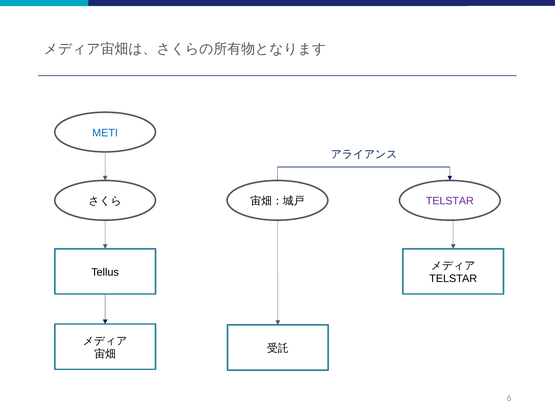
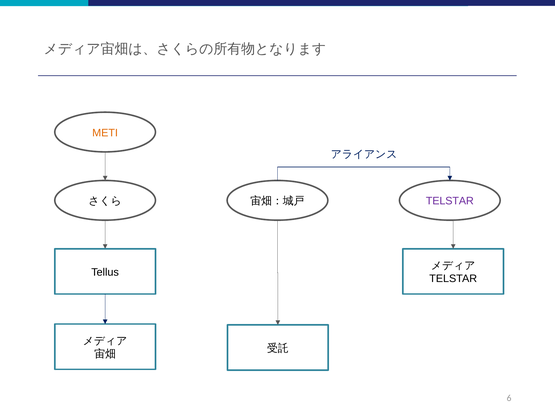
METI colour: blue -> orange (105, 133)
